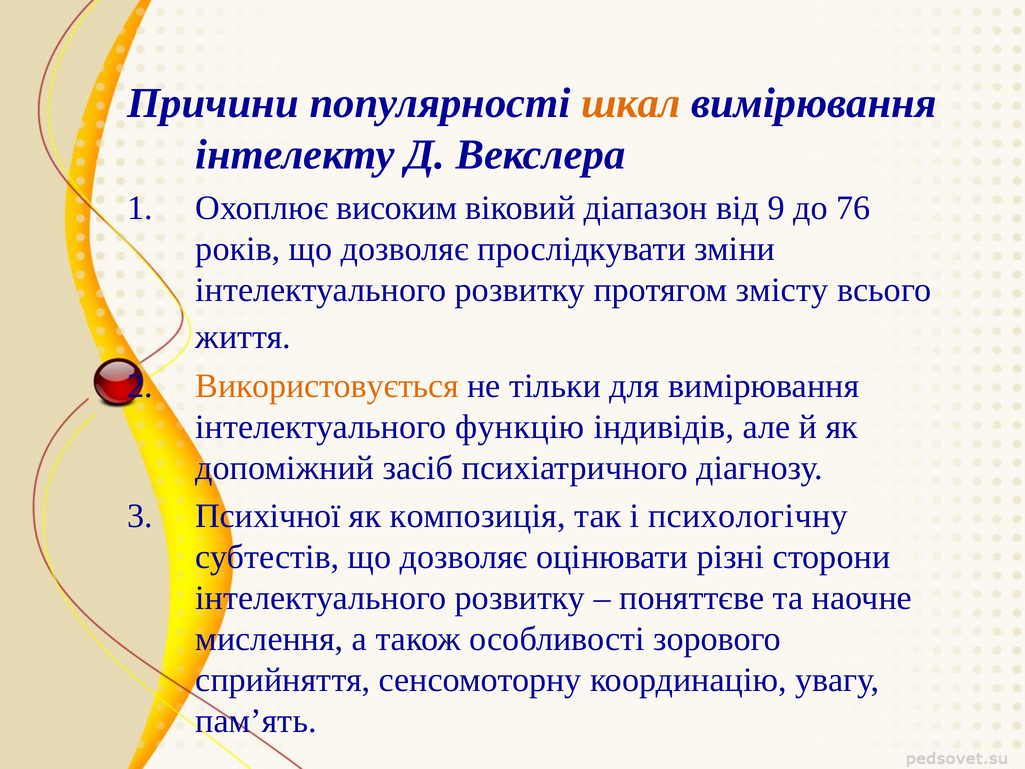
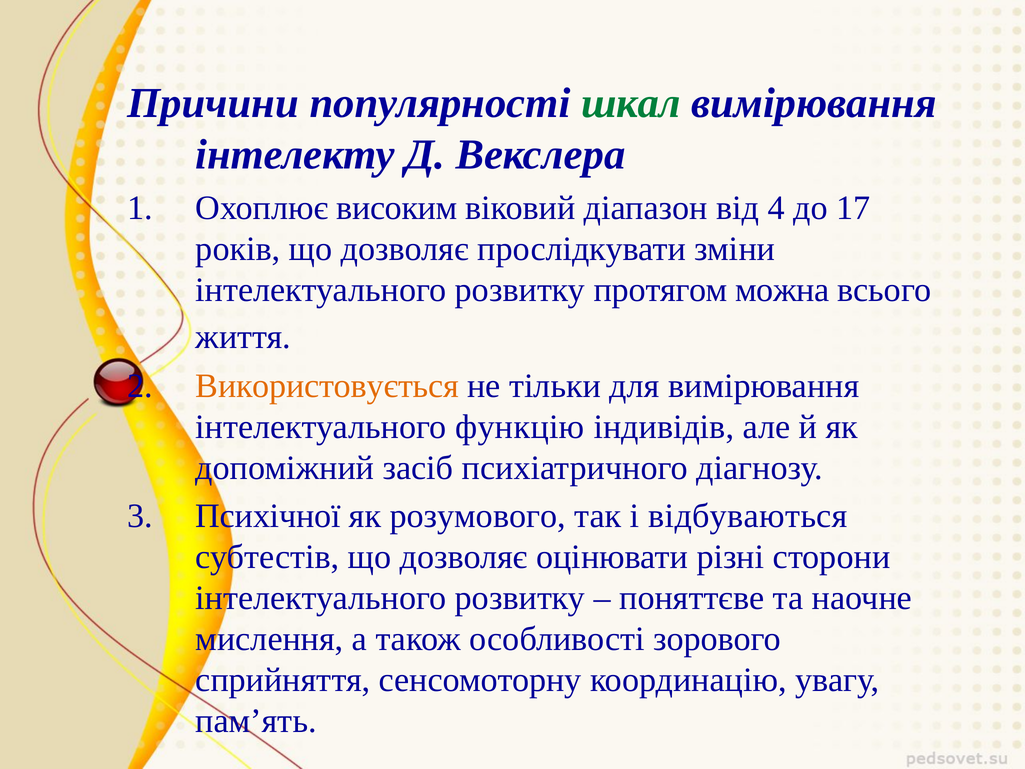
шкал colour: orange -> green (631, 103)
9: 9 -> 4 (776, 208)
76: 76 -> 17 (853, 208)
змісту: змісту -> можна (782, 290)
композиція: композиція -> розумового (478, 516)
психологічну: психологічну -> відбуваються (748, 516)
